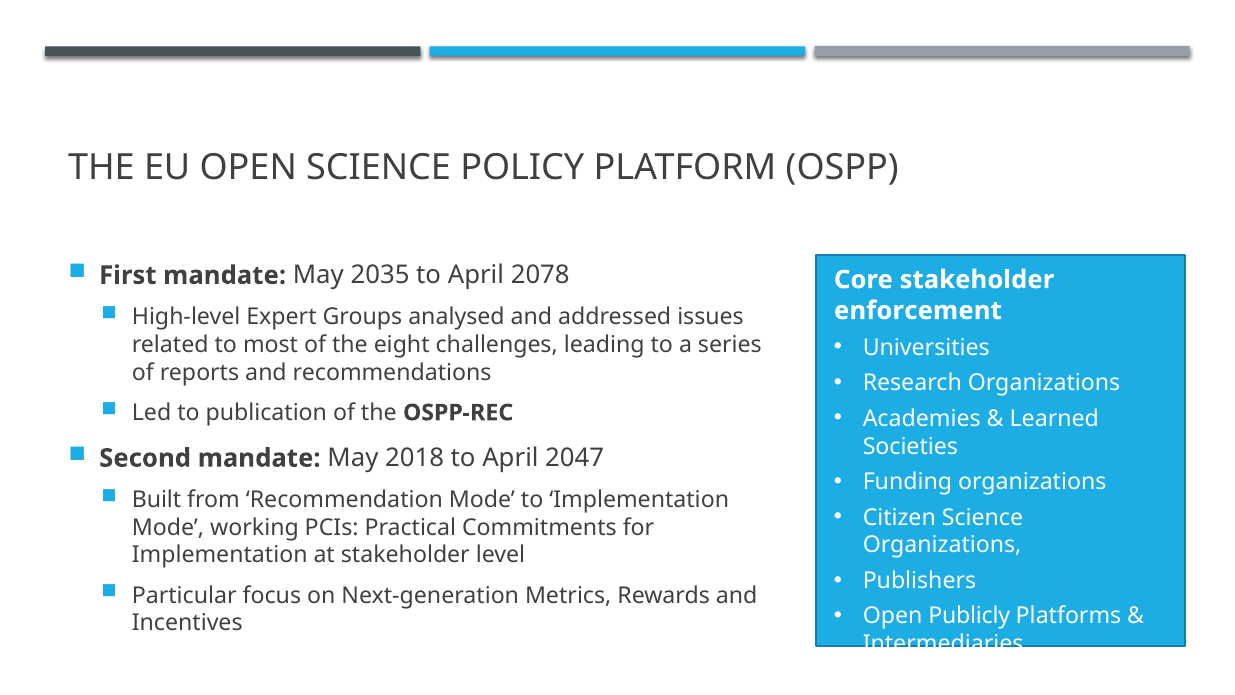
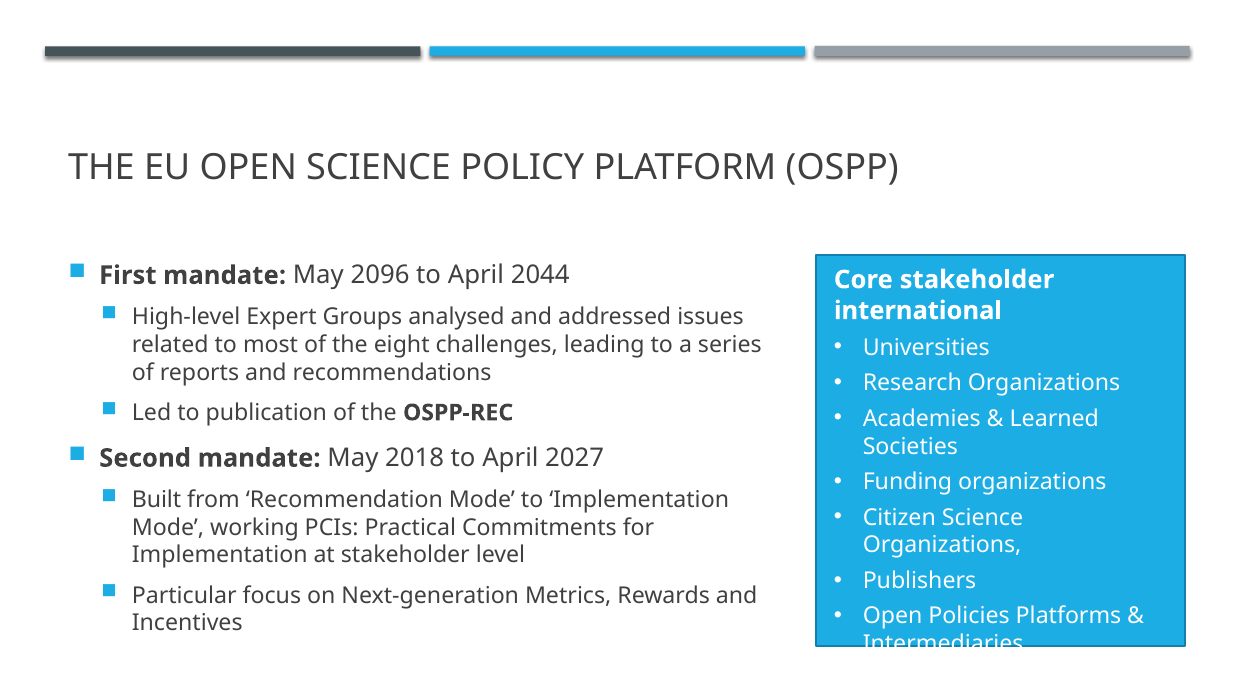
2035: 2035 -> 2096 (380, 275)
2078: 2078 -> 2044 (540, 275)
enforcement: enforcement -> international (918, 310)
2047: 2047 -> 2027 (575, 458)
Publicly: Publicly -> Policies (969, 616)
